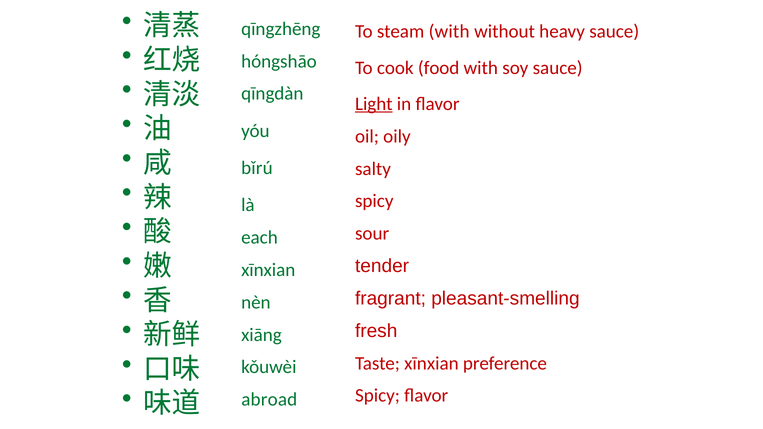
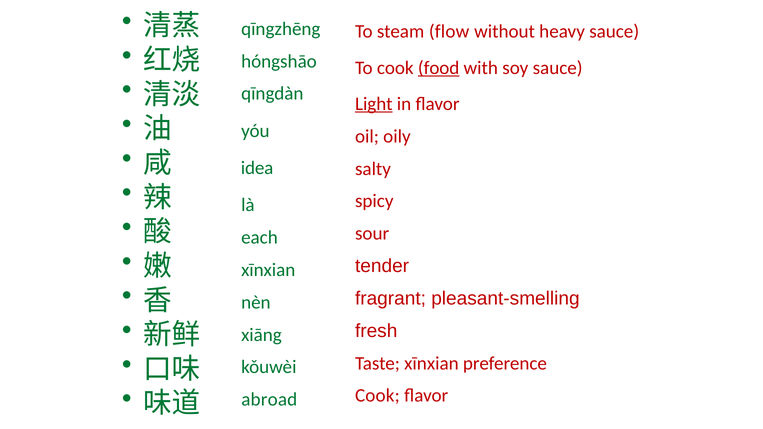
steam with: with -> flow (449, 32)
food underline: none -> present (439, 68)
bǐrú: bǐrú -> idea (257, 168)
Spicy: Spicy -> Cook (377, 396)
